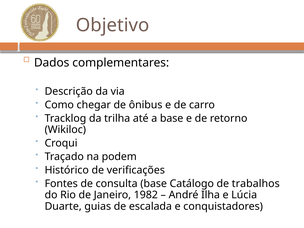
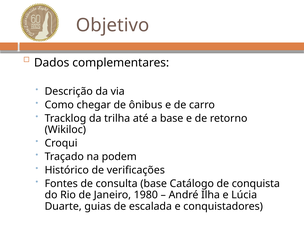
trabalhos: trabalhos -> conquista (256, 184)
1982: 1982 -> 1980 (146, 195)
